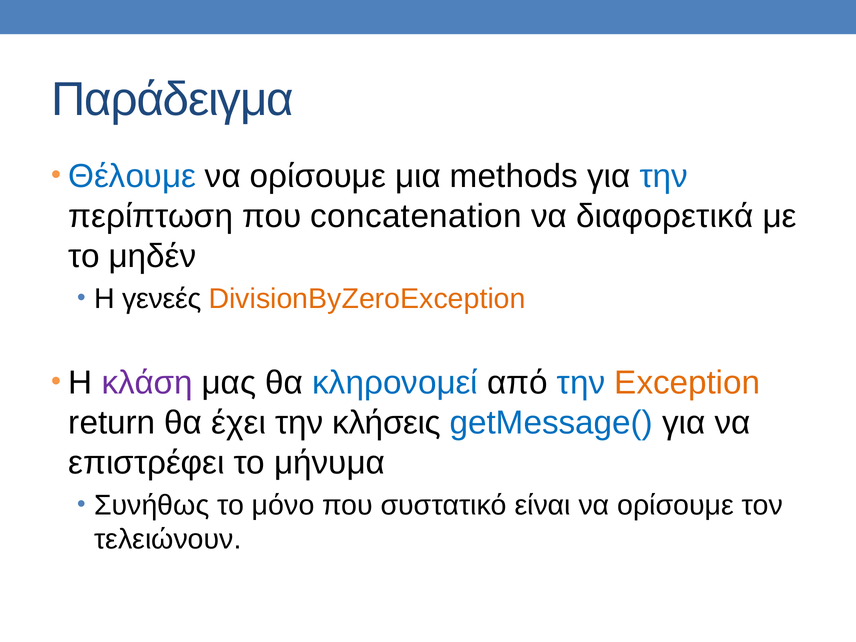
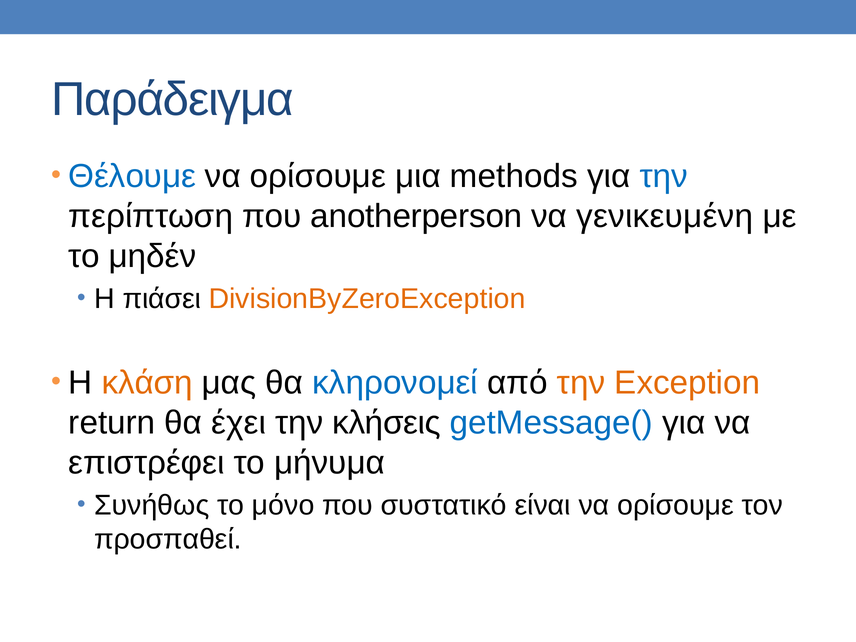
concatenation: concatenation -> anotherperson (416, 216)
διαφορετικά: διαφορετικά -> γενικευμένη (665, 216)
γενεές: γενεές -> πιάσει (162, 299)
κλάση colour: purple -> orange (147, 383)
την colour: blue -> orange (581, 383)
τελειώνουν: τελειώνουν -> προσπαθεί (168, 539)
